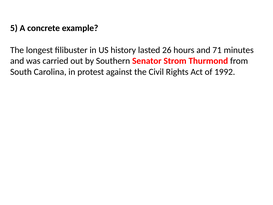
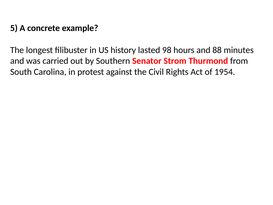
26: 26 -> 98 (167, 50)
71: 71 -> 88 (217, 50)
1992: 1992 -> 1954 (225, 72)
